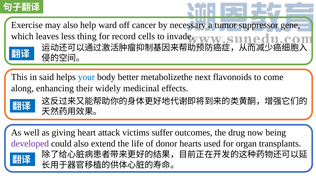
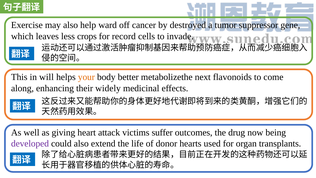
necessary: necessary -> destroyed (188, 25)
thing: thing -> crops (87, 36)
said: said -> will (47, 77)
your colour: blue -> orange (86, 77)
